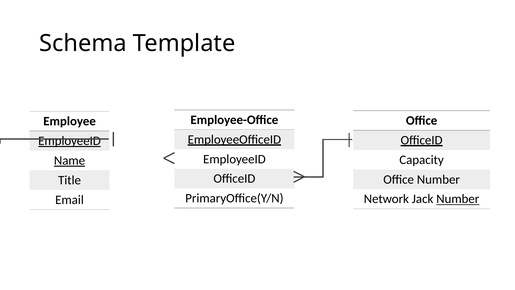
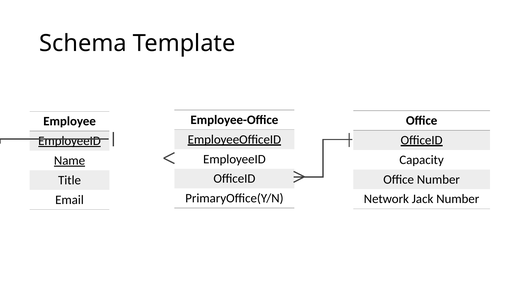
Number underline: present -> none (458, 199)
